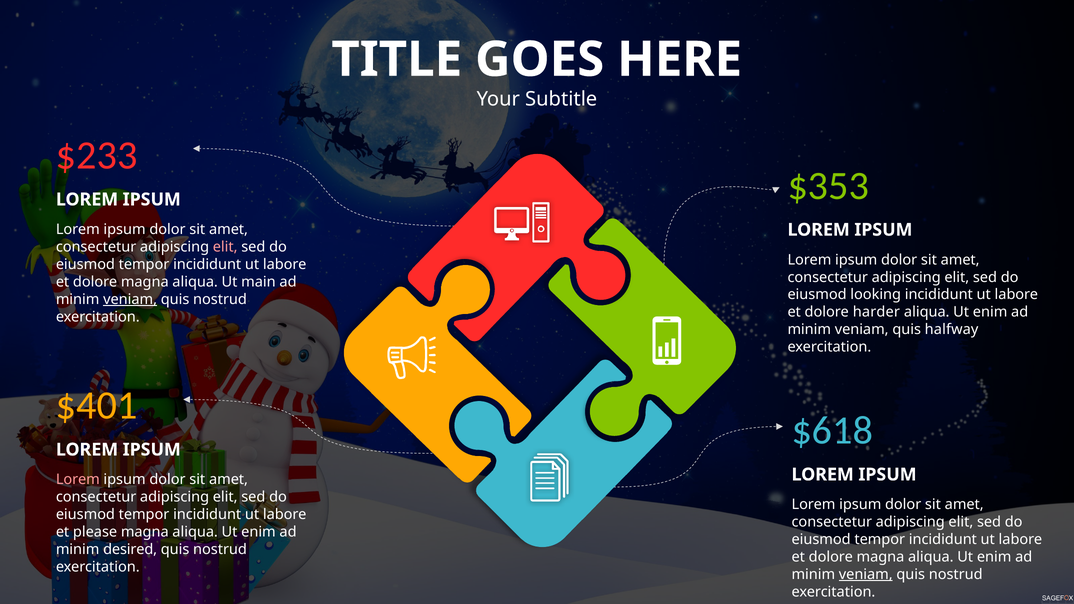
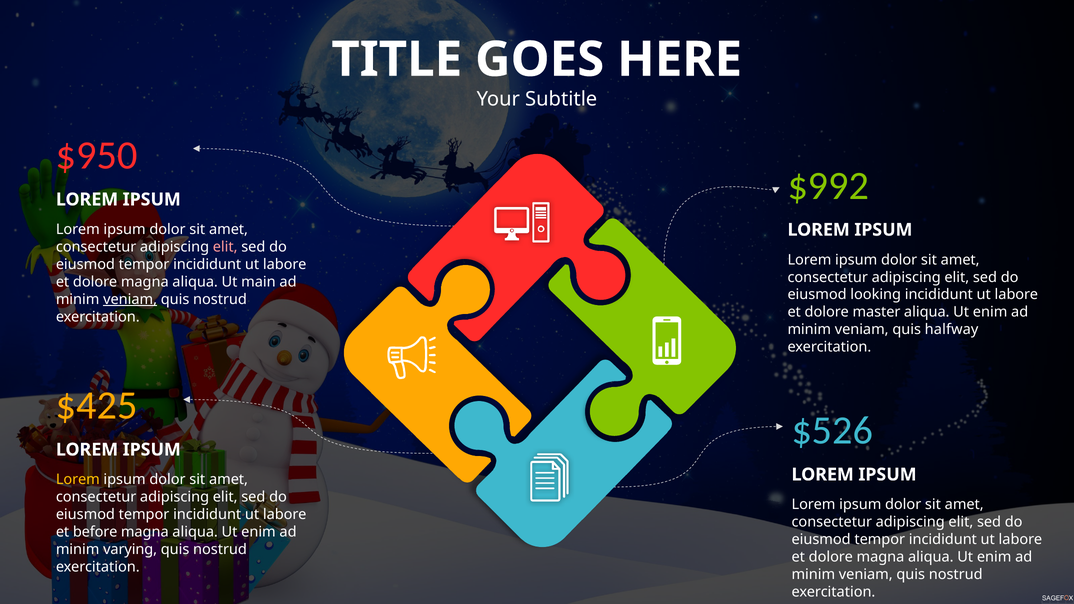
$233: $233 -> $950 (97, 155)
$353: $353 -> $992 (828, 186)
harder: harder -> master (876, 312)
$401: $401 -> $425 (97, 406)
$618: $618 -> $526 (832, 431)
Lorem colour: pink -> yellow (78, 480)
please: please -> before (95, 532)
desired: desired -> varying (130, 550)
veniam underline: present -> none (866, 574)
